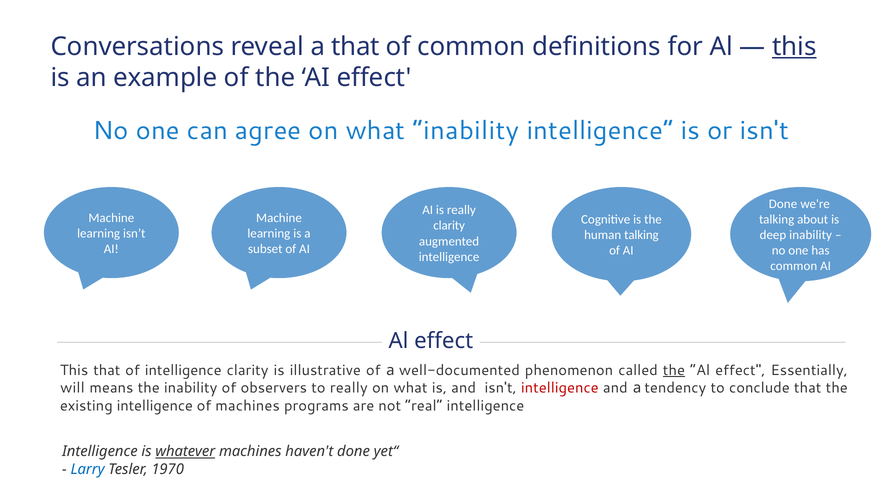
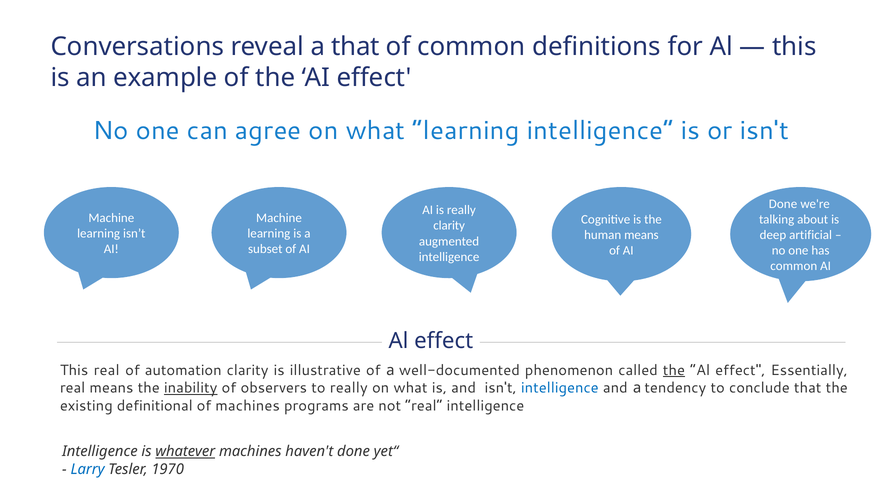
this underline: present -> none (794, 47)
what inability: inability -> learning (466, 131)
human talking: talking -> means (641, 235)
deep inability: inability -> artificial (811, 235)
This that: that -> real (107, 370)
of intelligence: intelligence -> automation (183, 370)
will: will -> real (73, 388)
inability underline: none -> present (191, 388)
intelligence colour: red -> blue (560, 388)
existing intelligence: intelligence -> definitional (155, 406)
